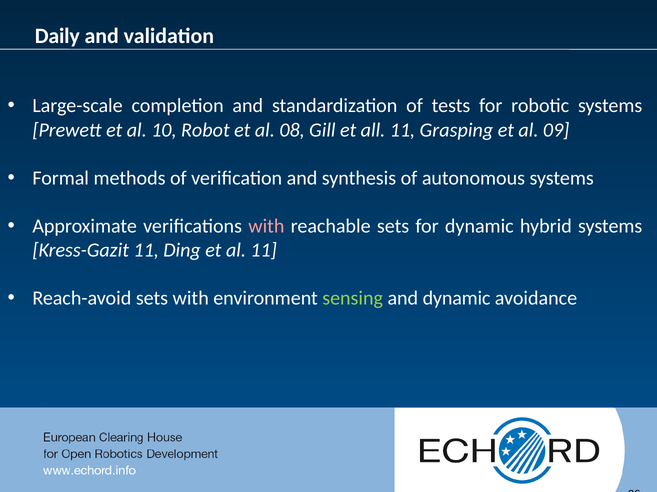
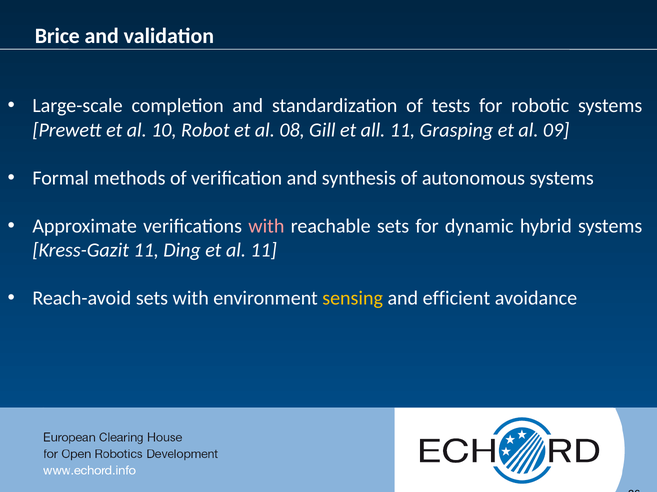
Daily: Daily -> Brice (57, 36)
sensing colour: light green -> yellow (353, 299)
and dynamic: dynamic -> efficient (456, 299)
